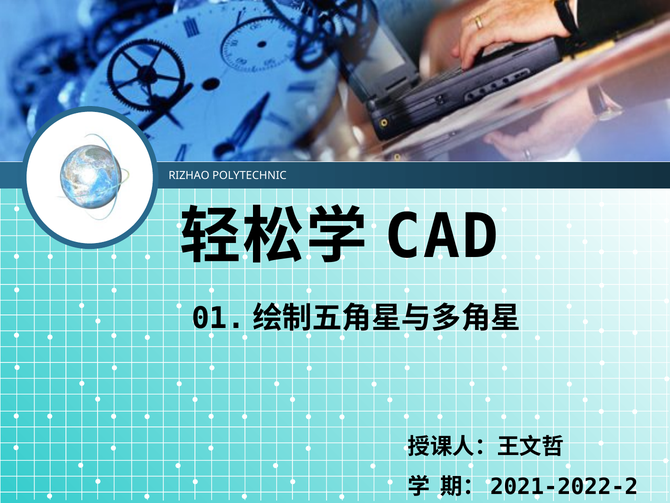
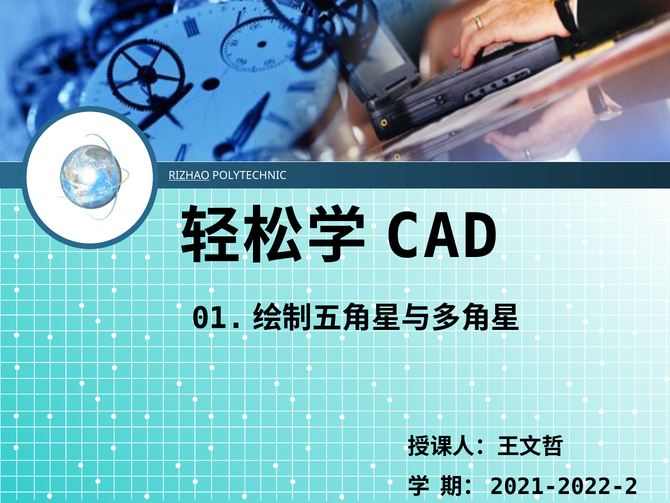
RIZHAO underline: none -> present (189, 175)
